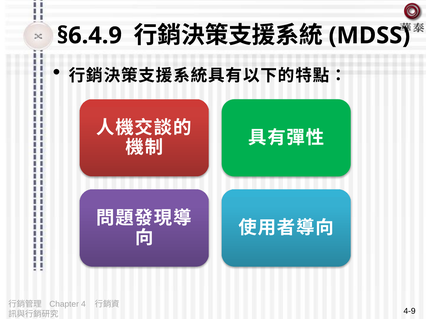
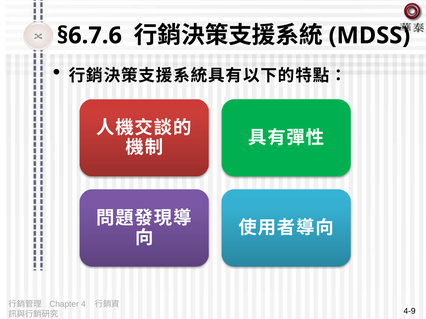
§6.4.9: §6.4.9 -> §6.7.6 (89, 36)
